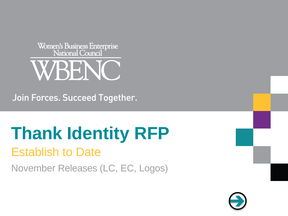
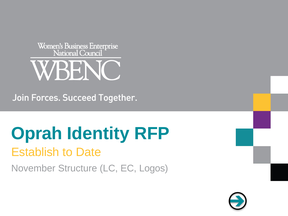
Thank: Thank -> Oprah (37, 133)
Releases: Releases -> Structure (78, 168)
